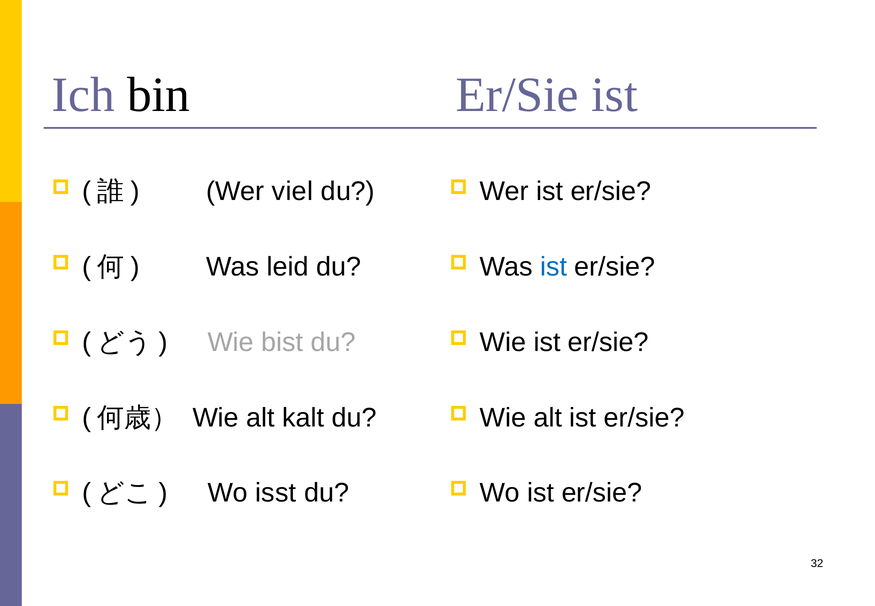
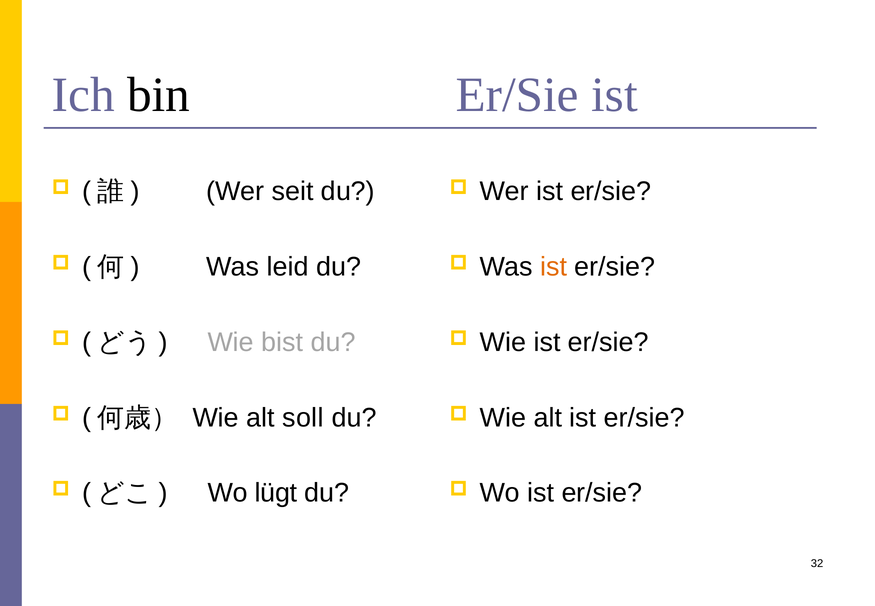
viel: viel -> seit (293, 191)
ist colour: blue -> orange (554, 267)
kalt: kalt -> soll (303, 417)
isst: isst -> lügt (276, 493)
